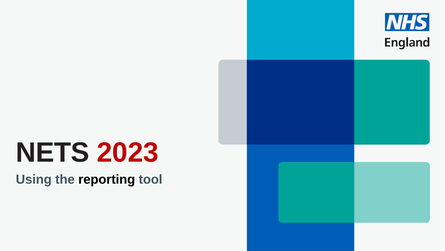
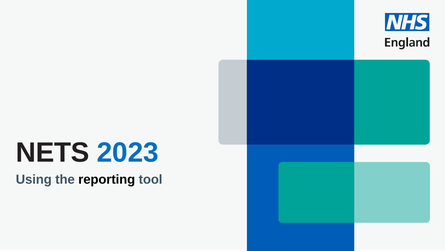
2023 colour: red -> blue (128, 152)
